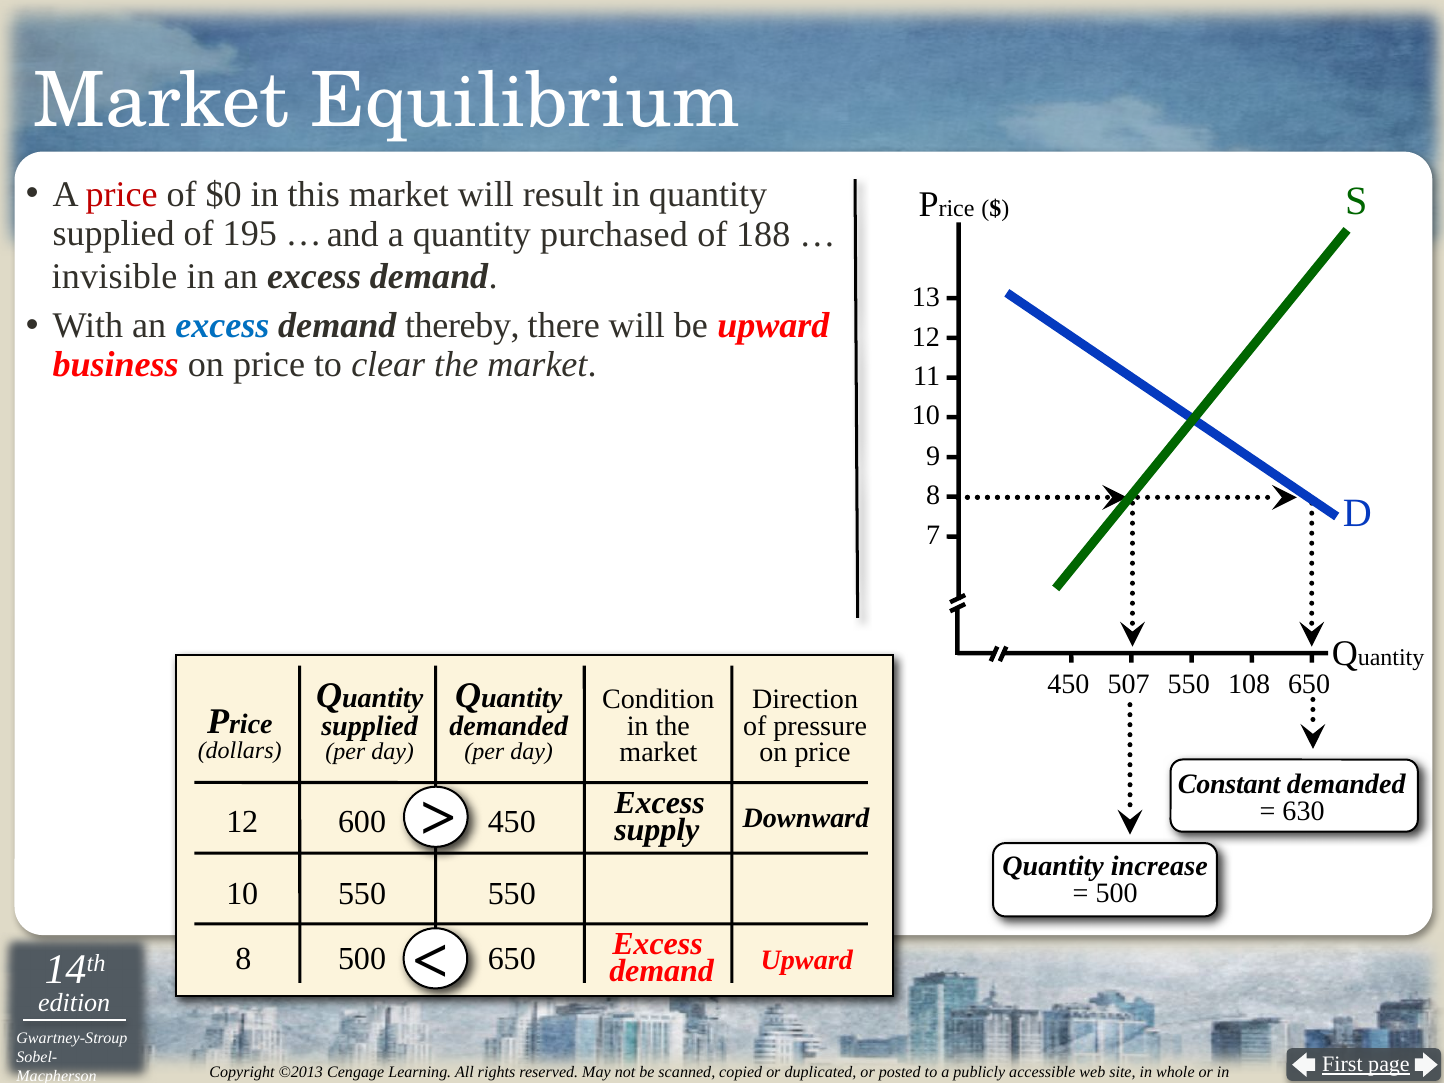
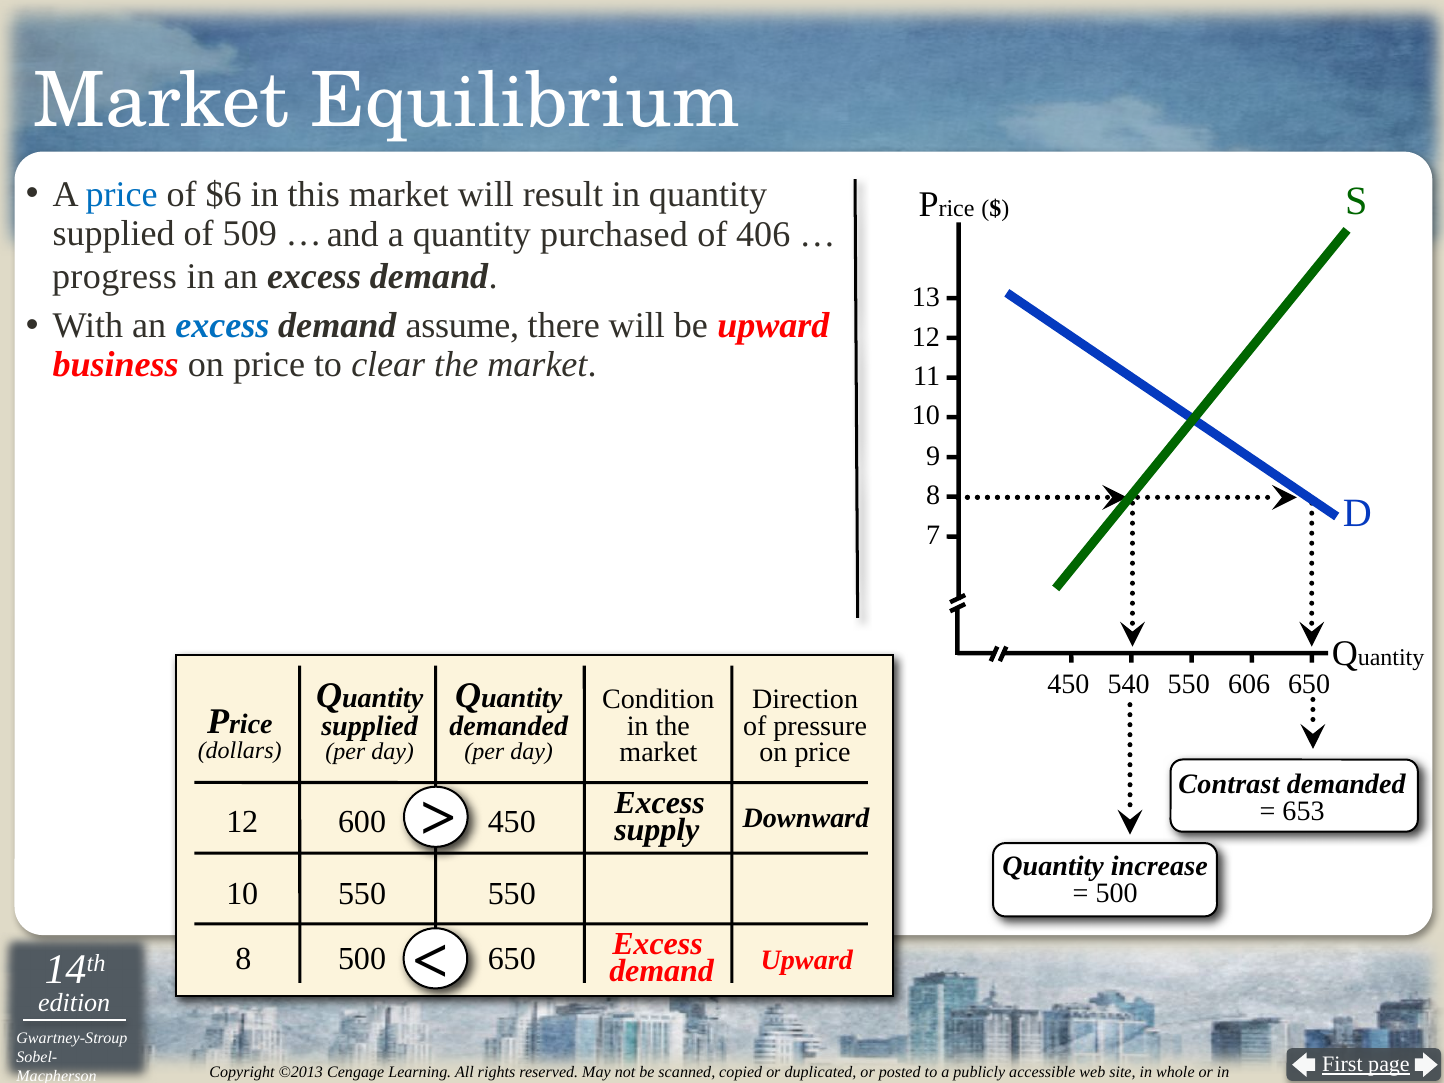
price colour: red -> blue (122, 194)
$0: $0 -> $6 (224, 194)
195: 195 -> 509 (250, 233)
188: 188 -> 406 (763, 235)
invisible: invisible -> progress (114, 276)
thereby: thereby -> assume (462, 326)
507: 507 -> 540 (1129, 684)
108: 108 -> 606 (1249, 684)
Constant: Constant -> Contrast (1229, 784)
630: 630 -> 653 (1304, 811)
